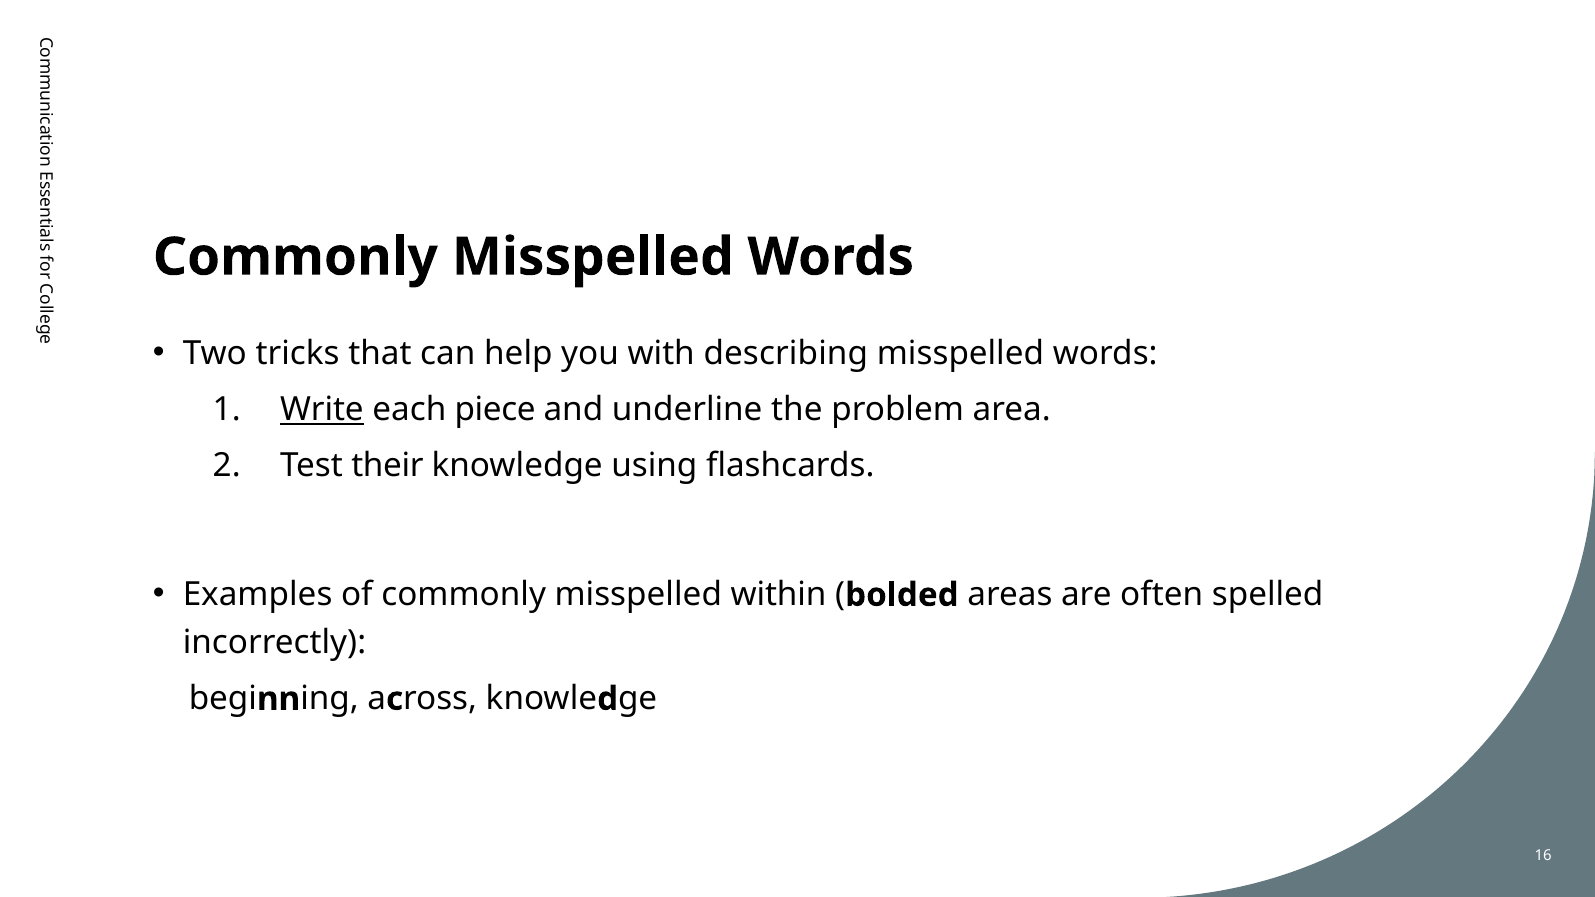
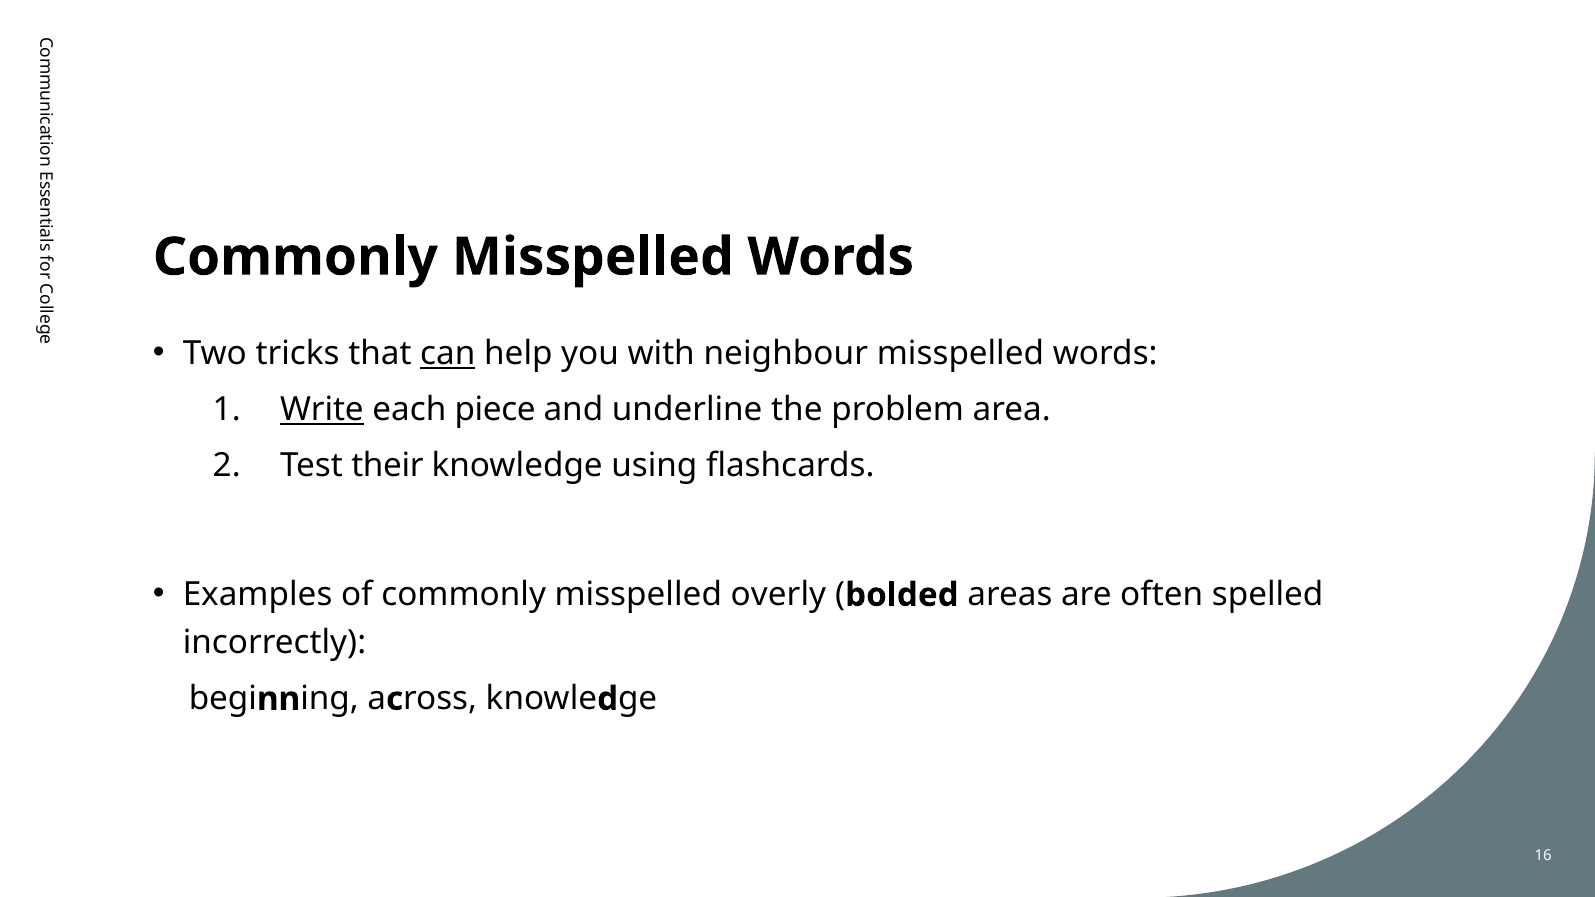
can underline: none -> present (448, 354)
describing: describing -> neighbour (786, 354)
within: within -> overly (778, 595)
